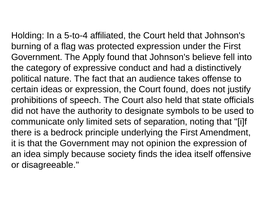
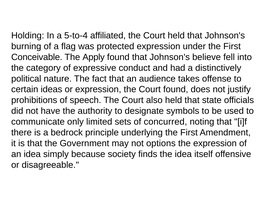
Government: Government -> Conceivable (37, 57)
separation: separation -> concurred (165, 122)
opinion: opinion -> options (161, 144)
